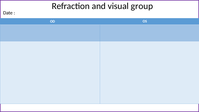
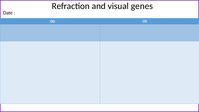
group: group -> genes (142, 6)
